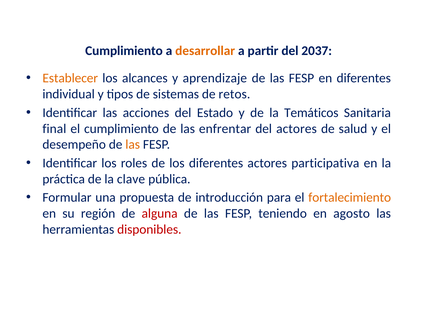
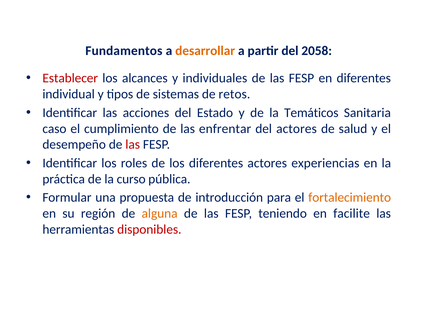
Cumplimiento: Cumplimiento -> Fundamentos (124, 51)
2037: 2037 -> 2058 (317, 51)
Establecer colour: orange -> red (70, 78)
aprendizaje: aprendizaje -> individuales (215, 78)
final: final -> caso (54, 129)
las colour: orange -> red (133, 145)
participativa: participativa -> experiencias (325, 163)
clave: clave -> curso (131, 179)
alguna colour: red -> orange (160, 214)
agosto: agosto -> facilite (352, 214)
